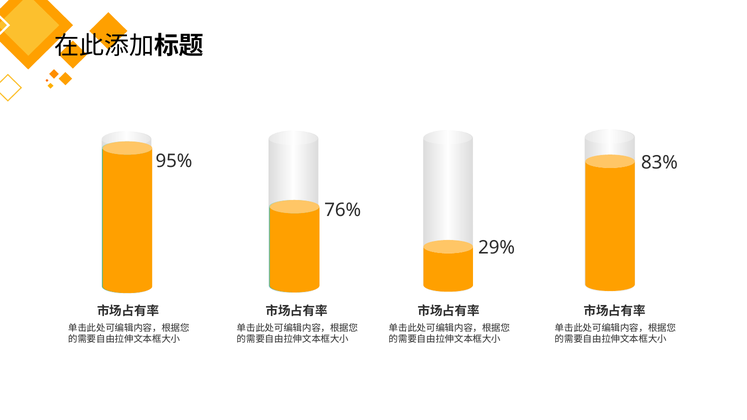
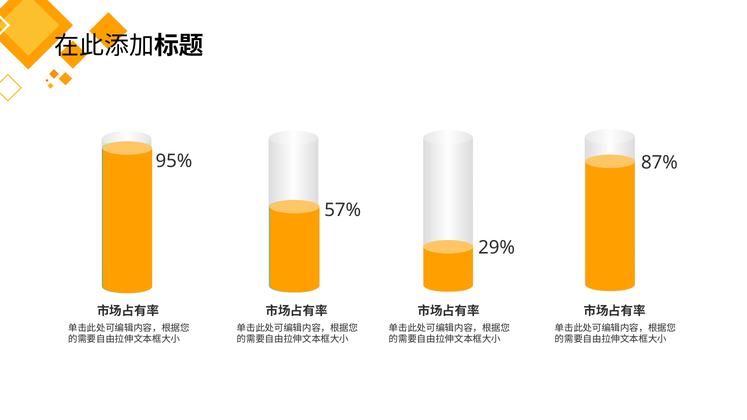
83%: 83% -> 87% (659, 163)
76%: 76% -> 57% (343, 210)
